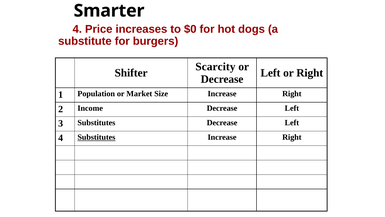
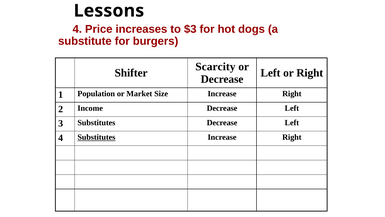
Smarter: Smarter -> Lessons (109, 11)
$0: $0 -> $3 (190, 29)
